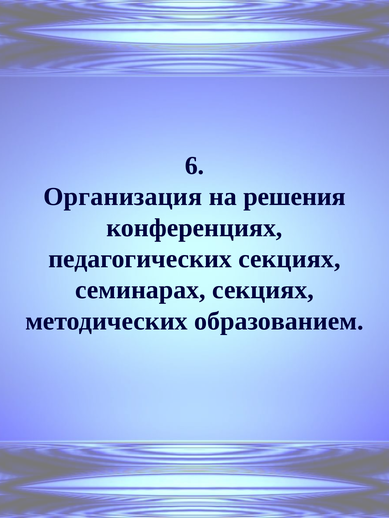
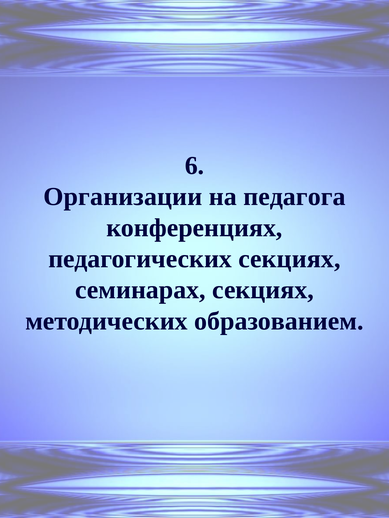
Организация: Организация -> Организации (123, 197)
решения: решения -> педагога (294, 197)
